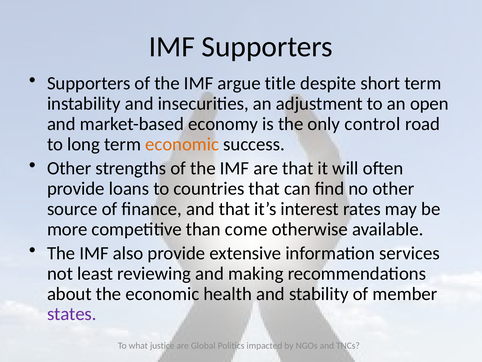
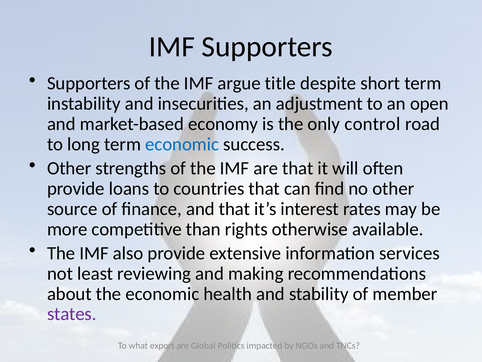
economic colour: orange -> blue (182, 144)
come: come -> rights (246, 229)
justice: justice -> export (162, 345)
